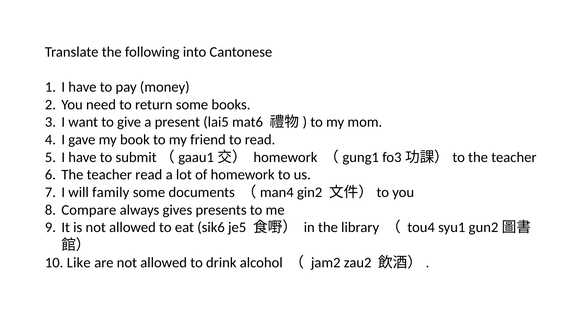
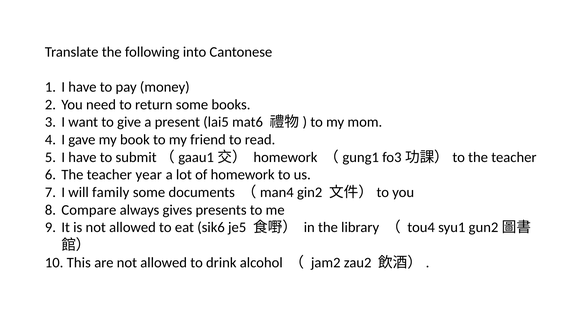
teacher read: read -> year (149, 175)
Like: Like -> This (79, 263)
